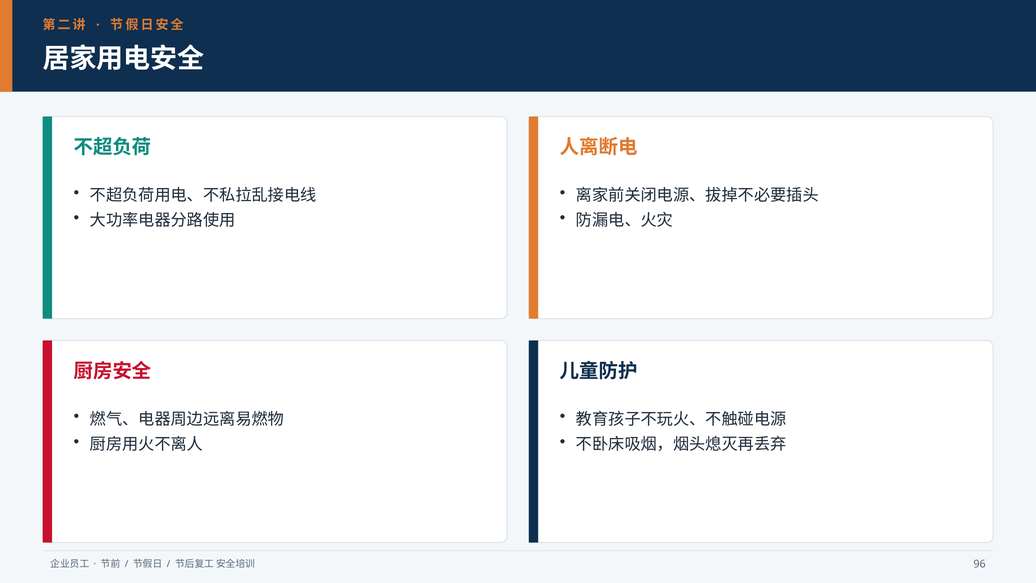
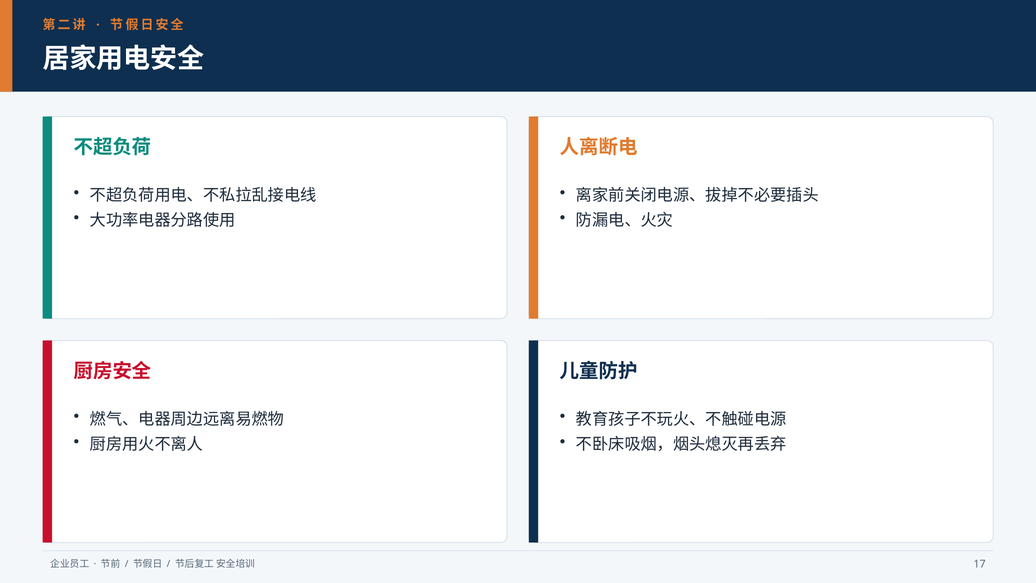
96: 96 -> 17 (980, 564)
